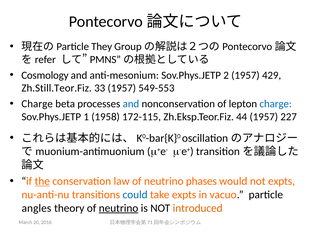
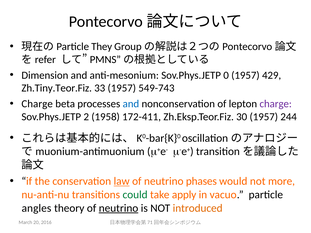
Cosmology: Cosmology -> Dimension (45, 75)
2: 2 -> 0 (226, 75)
Zh.Still.Teor.Fiz: Zh.Still.Teor.Fiz -> Zh.Tiny.Teor.Fiz (57, 88)
549-553: 549-553 -> 549-743 (156, 88)
charge colour: blue -> purple (276, 104)
1: 1 -> 2 (86, 117)
172-115: 172-115 -> 172-411 (142, 117)
44: 44 -> 30 (242, 117)
227: 227 -> 244 (289, 117)
the underline: present -> none (42, 181)
law underline: none -> present (122, 181)
not expts: expts -> more (282, 181)
could colour: blue -> green (135, 195)
take expts: expts -> apply (184, 195)
